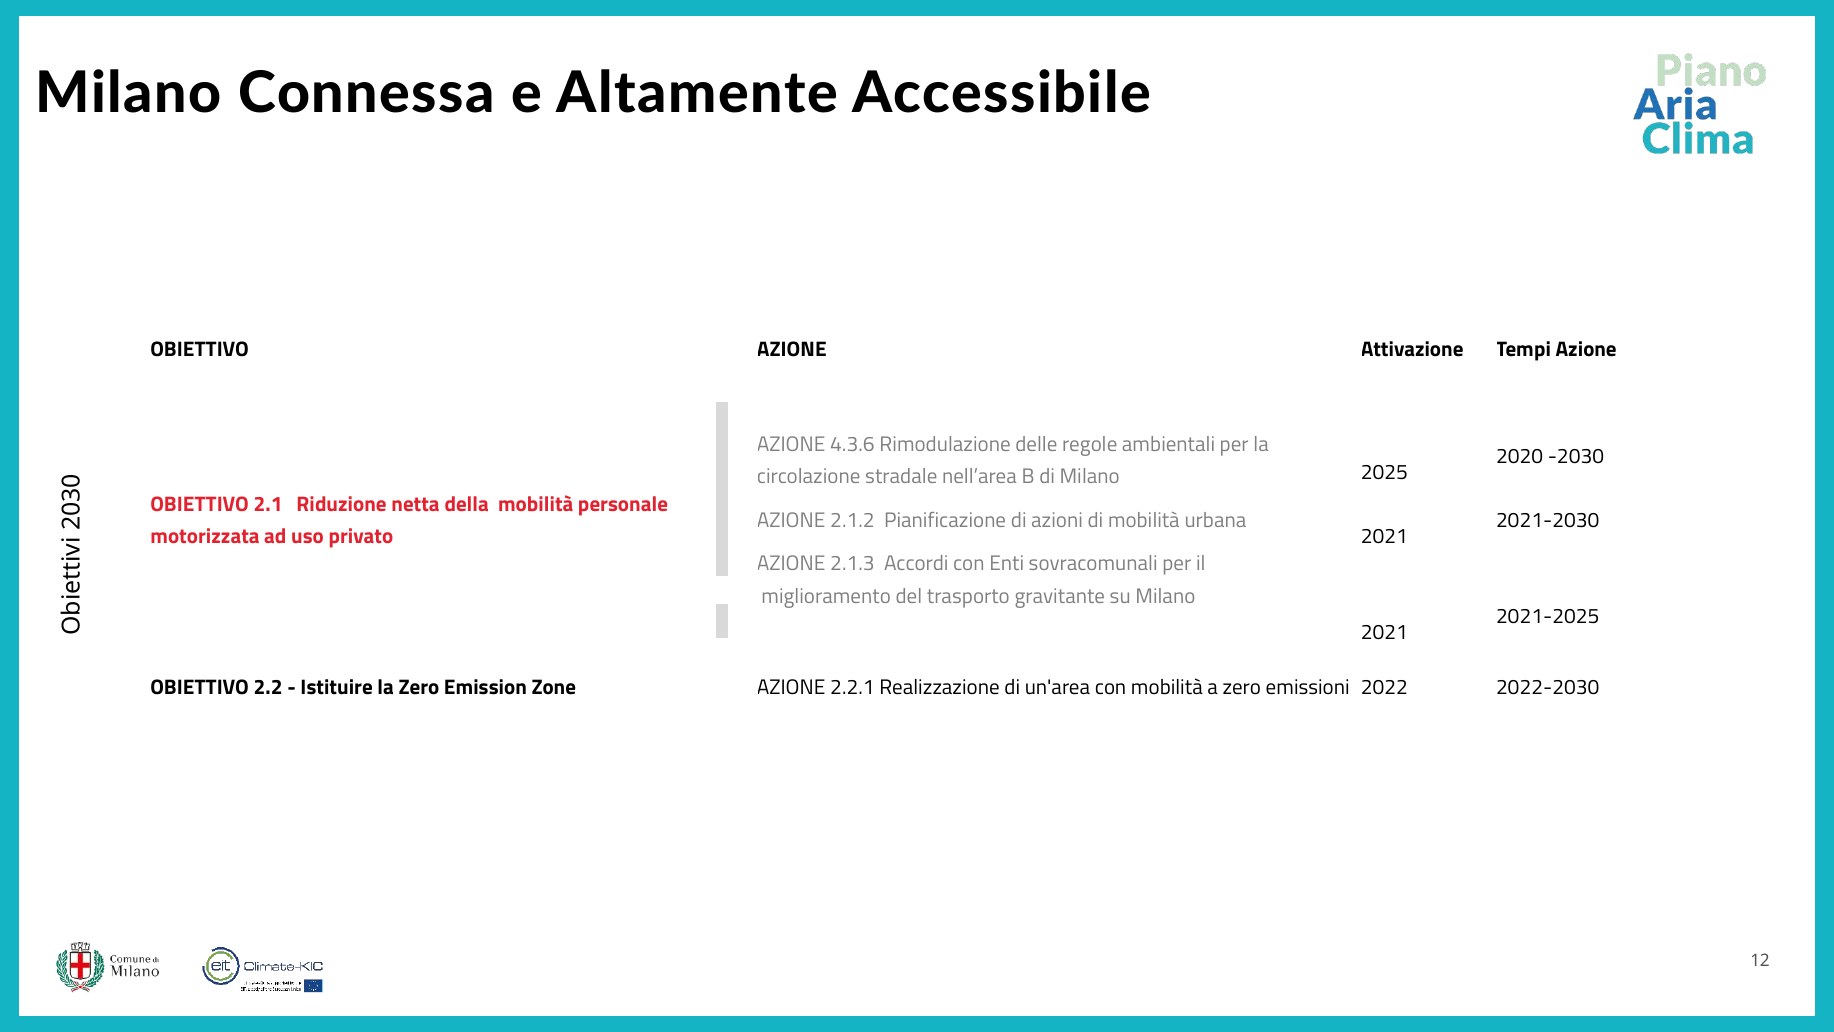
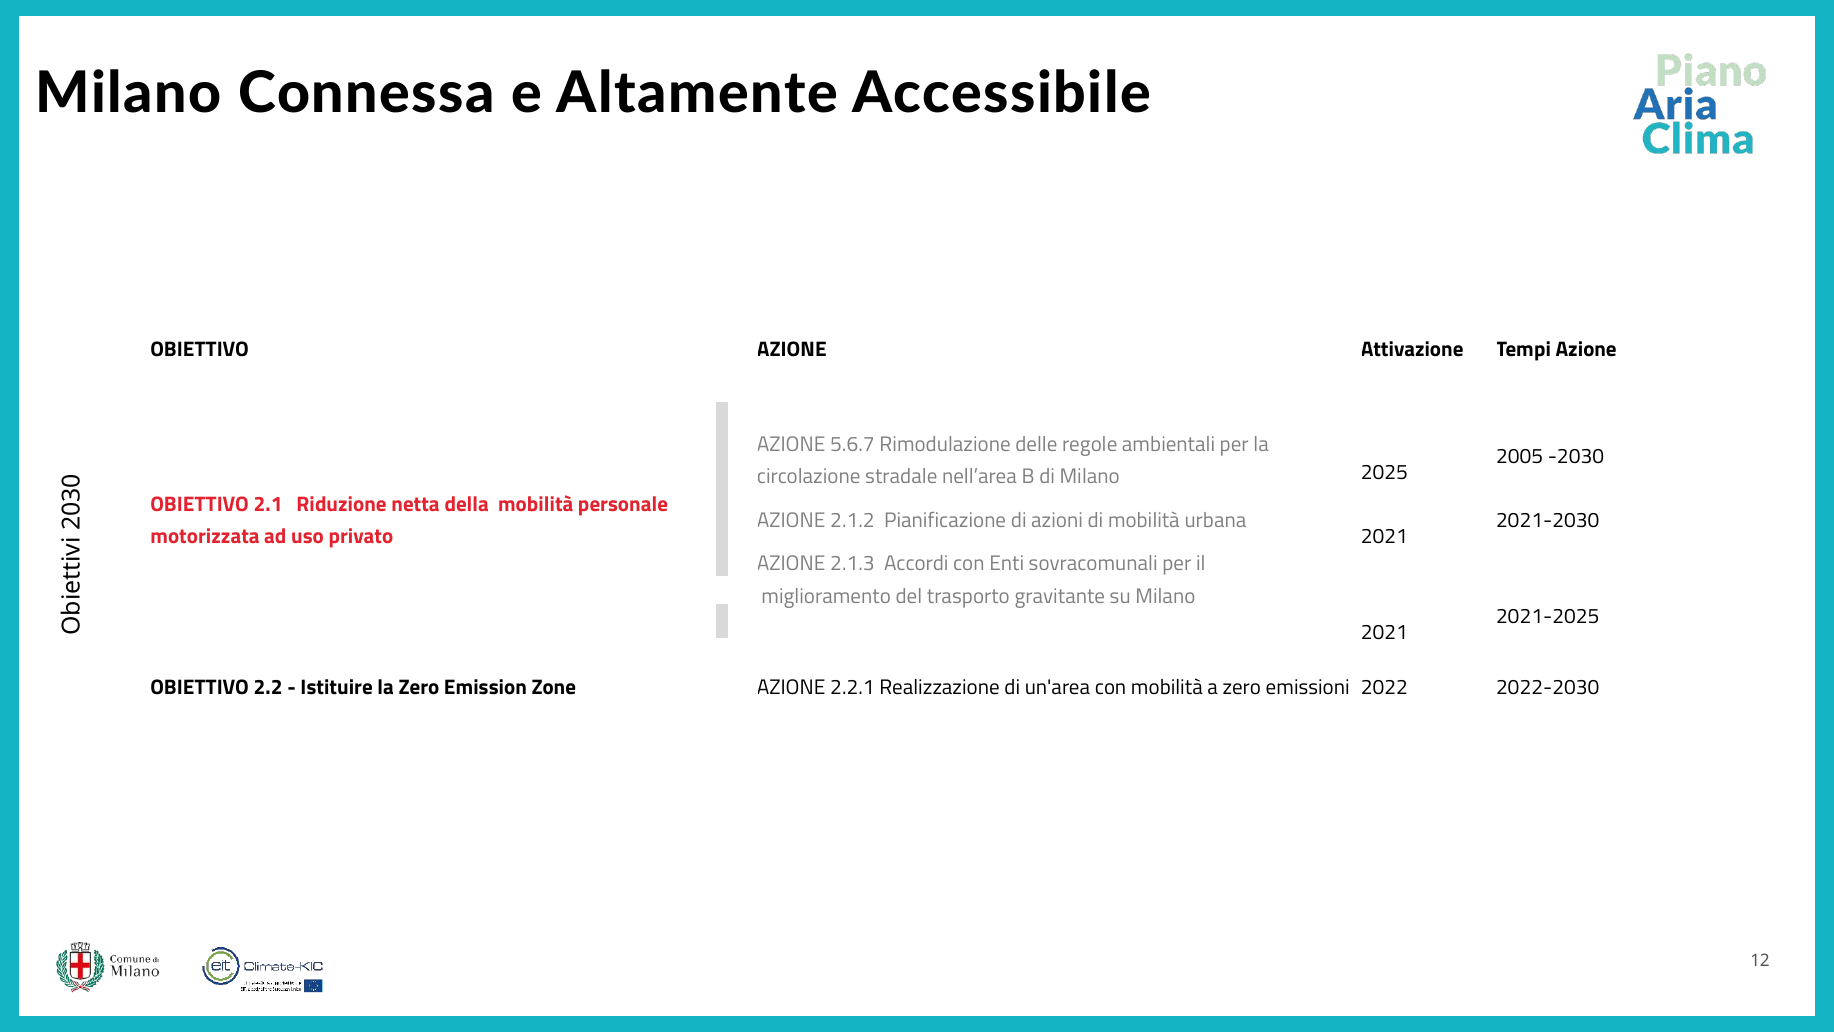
4.3.6: 4.3.6 -> 5.6.7 (852, 444)
2020: 2020 -> 2005 (1520, 456)
